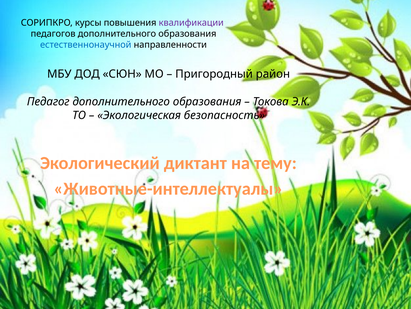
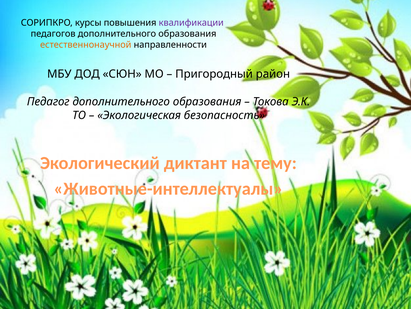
естественнонаучной colour: blue -> orange (86, 45)
